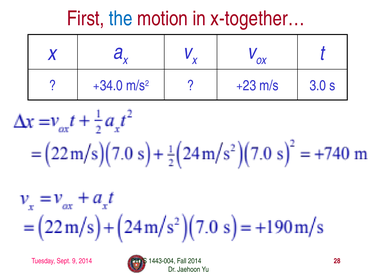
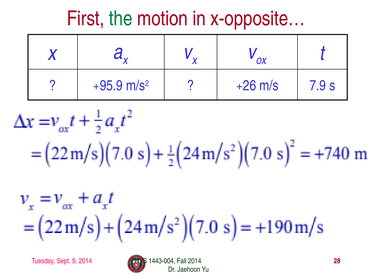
the colour: blue -> green (121, 18)
x-together…: x-together… -> x-opposite… (258, 18)
+34.0: +34.0 -> +95.9 (108, 86)
+23: +23 -> +26 (246, 86)
3.0: 3.0 -> 7.9 (318, 86)
